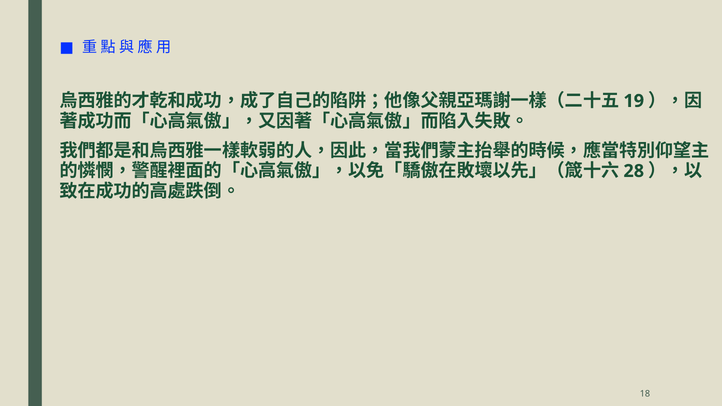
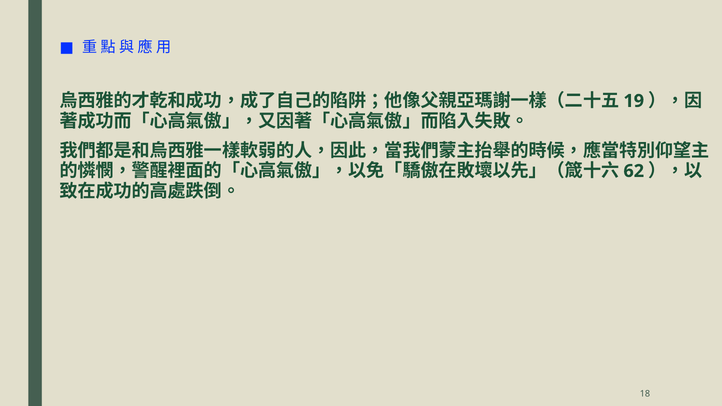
28: 28 -> 62 (634, 171)
